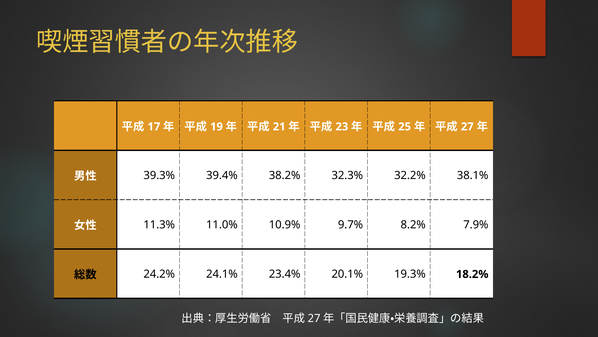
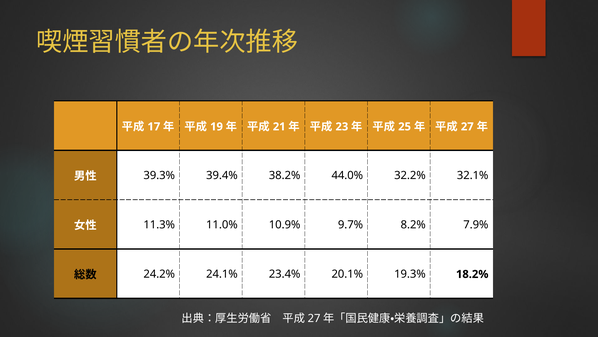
32.3%: 32.3% -> 44.0% (347, 175)
38.1%: 38.1% -> 32.1% (473, 175)
